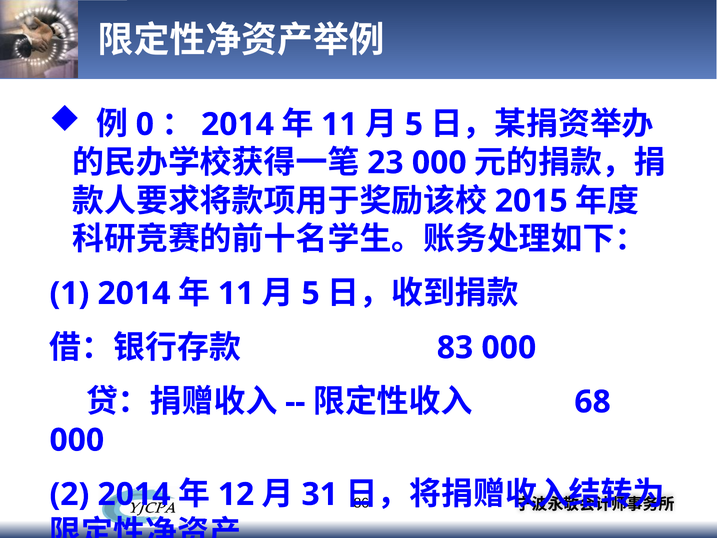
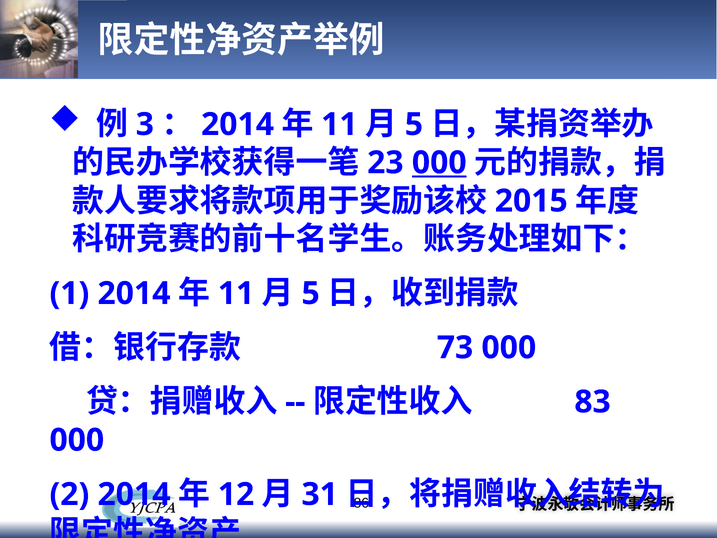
0: 0 -> 3 (145, 124)
000 underline: none -> present (439, 163)
83: 83 -> 73 (455, 348)
68: 68 -> 83 (593, 402)
